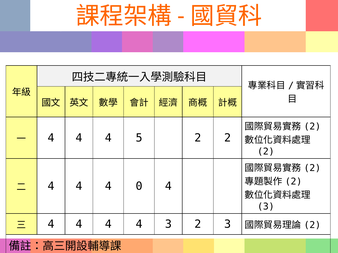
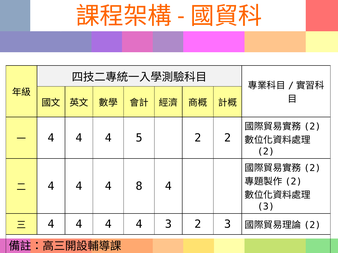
0: 0 -> 8 (139, 187)
